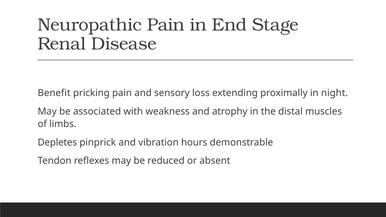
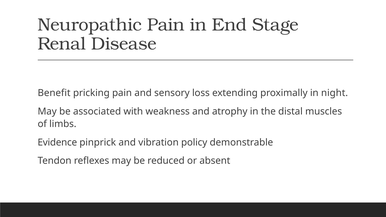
Depletes: Depletes -> Evidence (57, 142)
hours: hours -> policy (194, 142)
